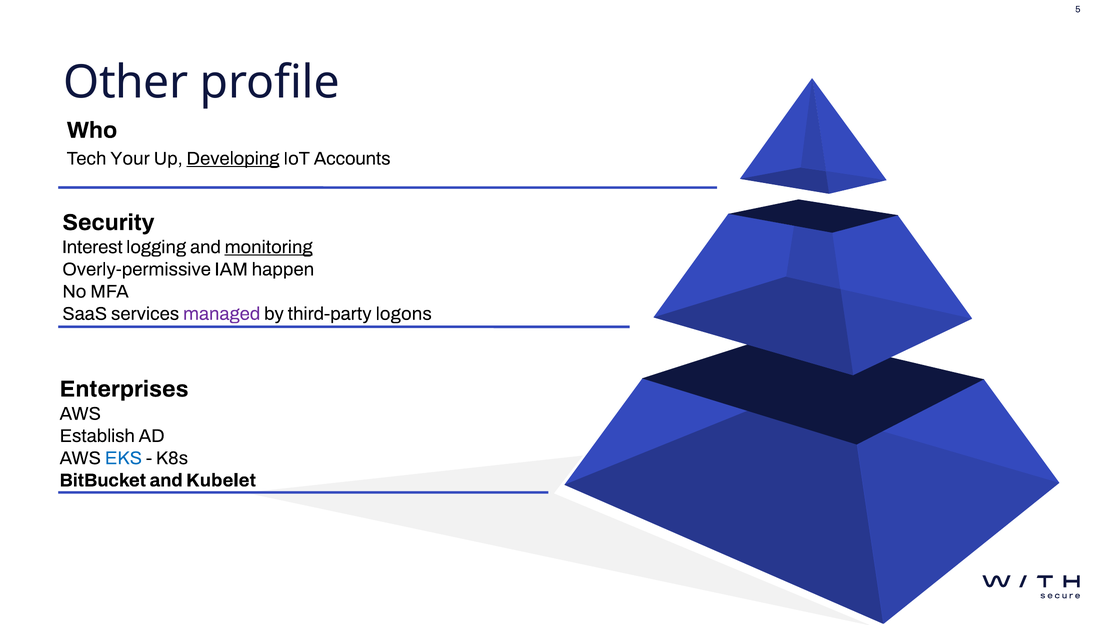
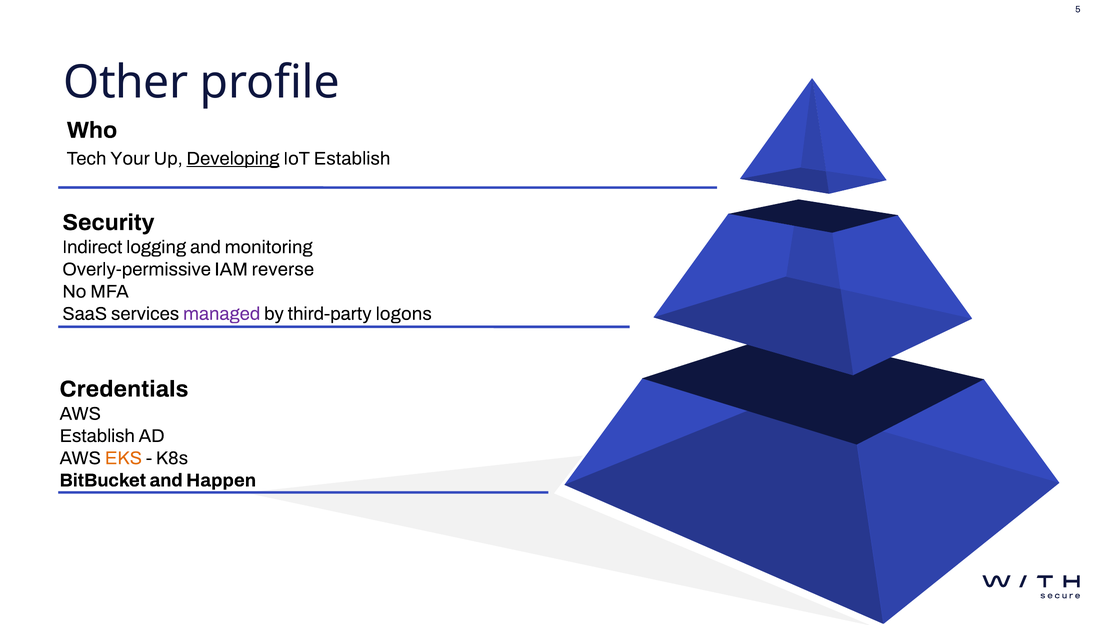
IoT Accounts: Accounts -> Establish (352, 158)
Interest: Interest -> Indirect (92, 247)
monitoring underline: present -> none (269, 247)
happen: happen -> reverse (283, 269)
Enterprises: Enterprises -> Credentials (124, 389)
EKS colour: blue -> orange (123, 458)
Kubelet: Kubelet -> Happen (221, 480)
